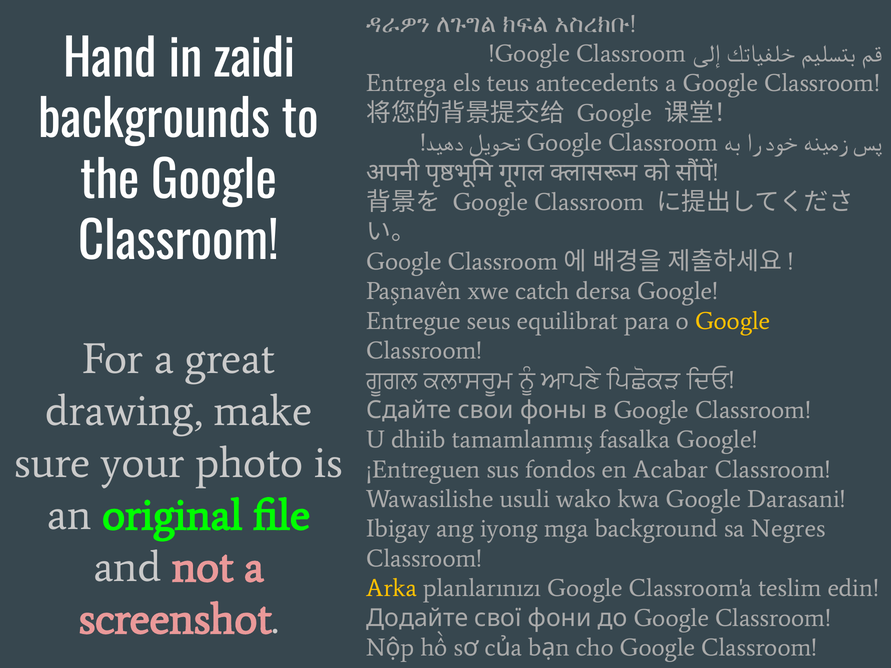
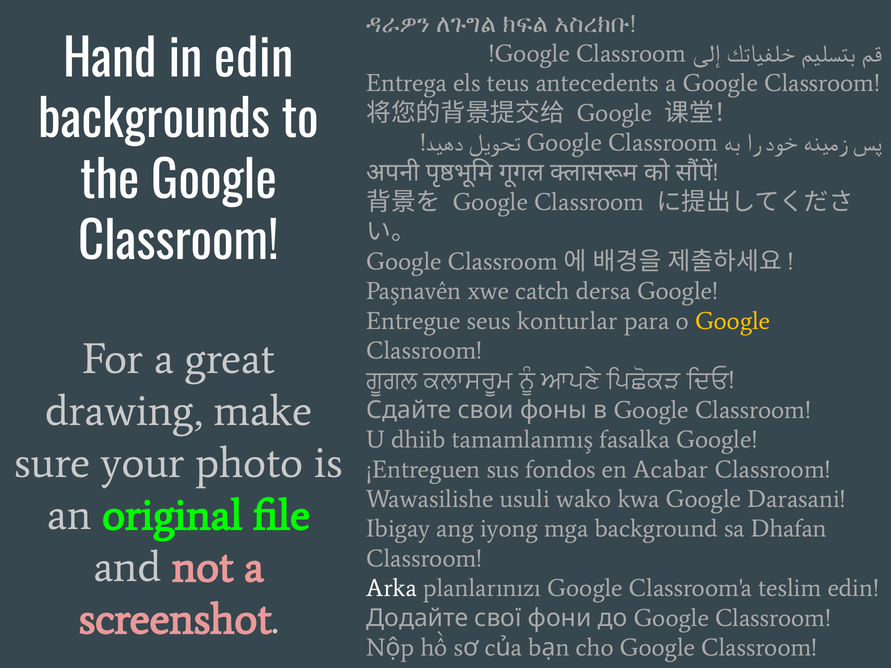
in zaidi: zaidi -> edin (254, 60)
equilibrat: equilibrat -> konturlar (567, 321)
Negres: Negres -> Dhafan (789, 529)
Arka colour: yellow -> white (392, 588)
